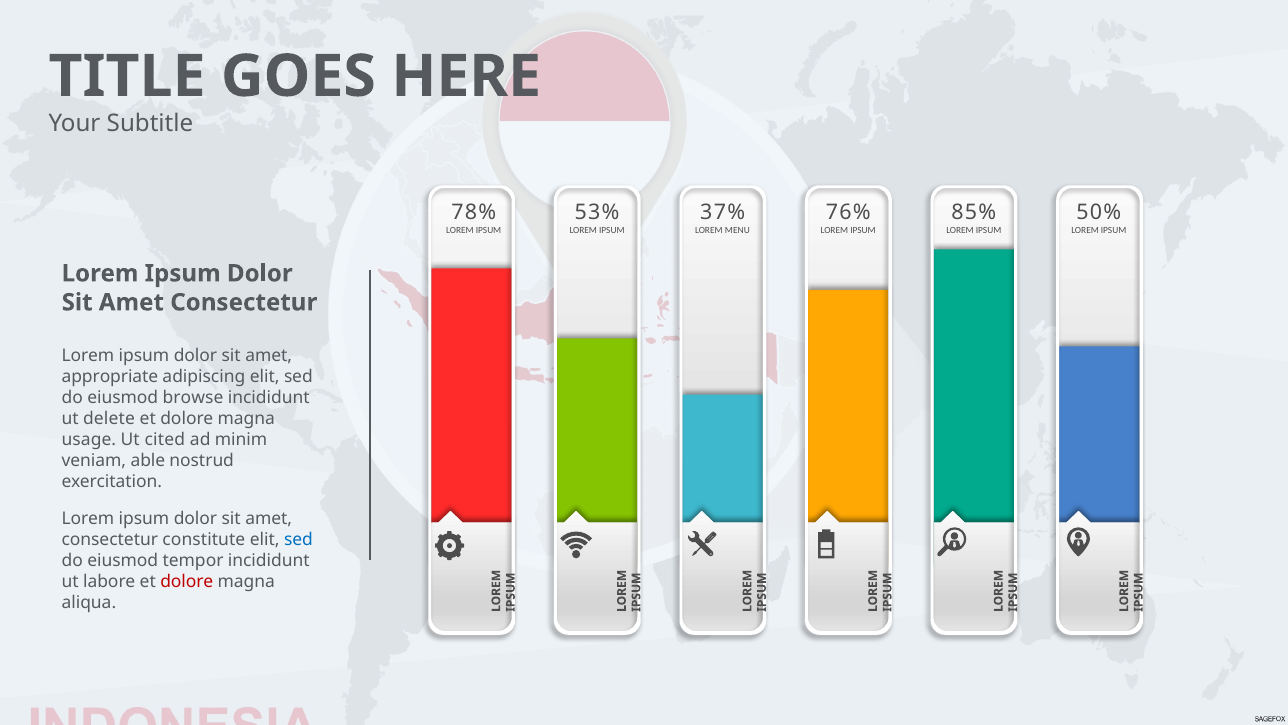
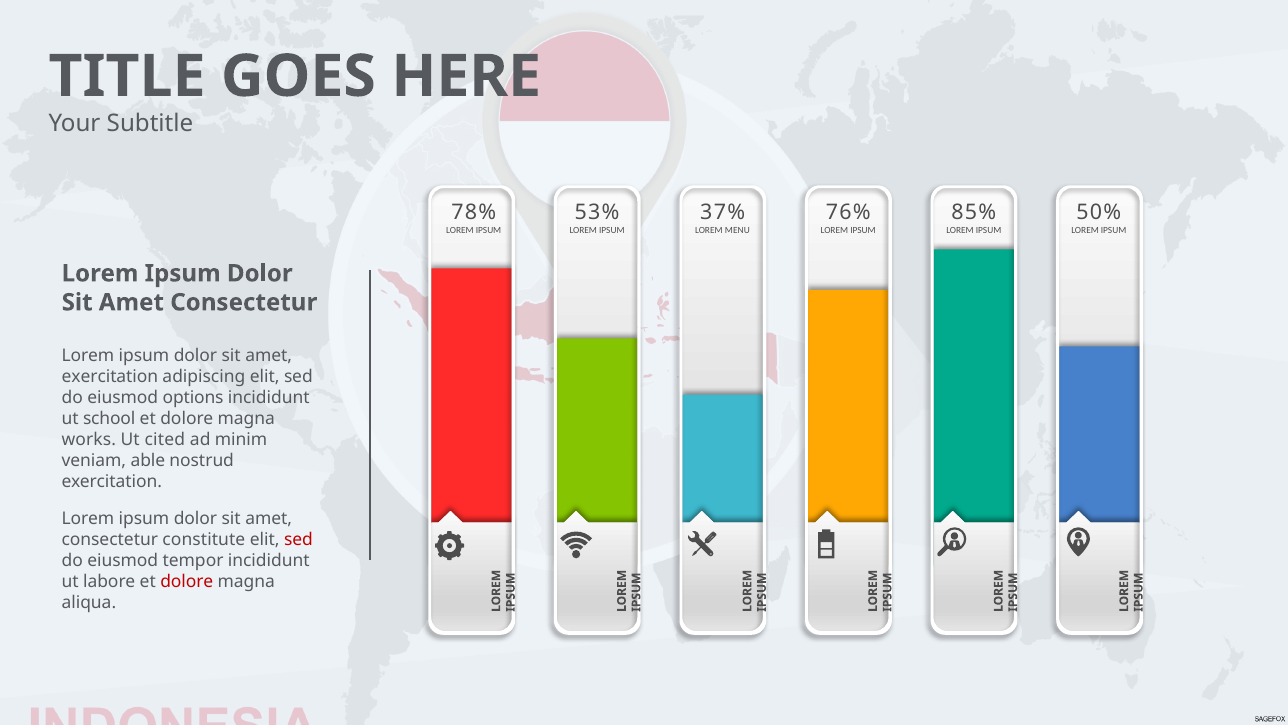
appropriate: appropriate -> exercitation (110, 377)
browse: browse -> options (193, 398)
delete: delete -> school (109, 419)
usage: usage -> works (89, 440)
sed colour: blue -> red (298, 539)
